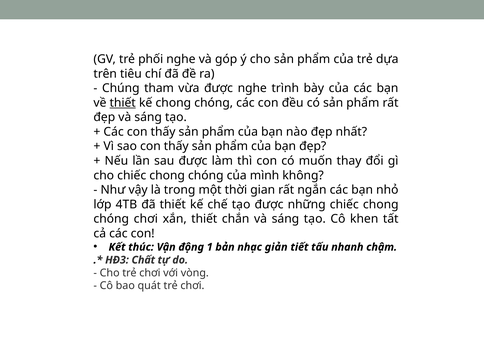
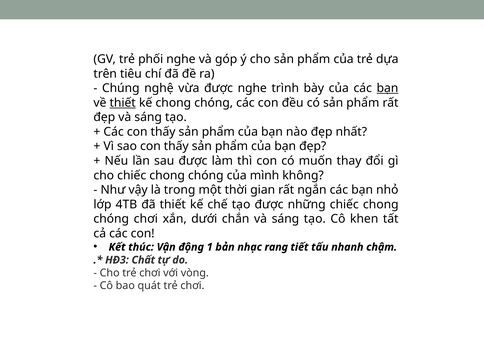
tham: tham -> nghệ (159, 88)
bạn underline: none -> present (387, 88)
xắn thiết: thiết -> dưới (204, 219)
giản: giản -> rang (276, 247)
